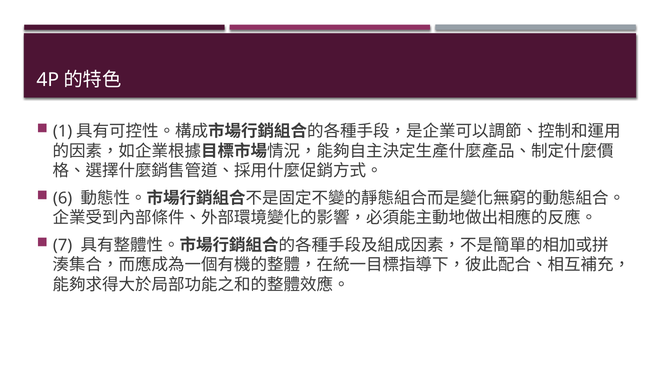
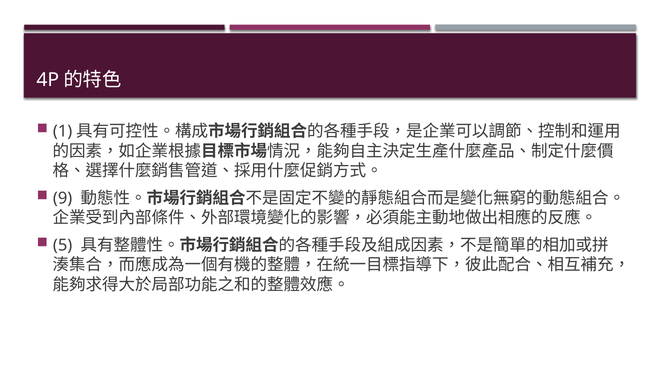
6: 6 -> 9 (63, 198)
7: 7 -> 5 (63, 245)
